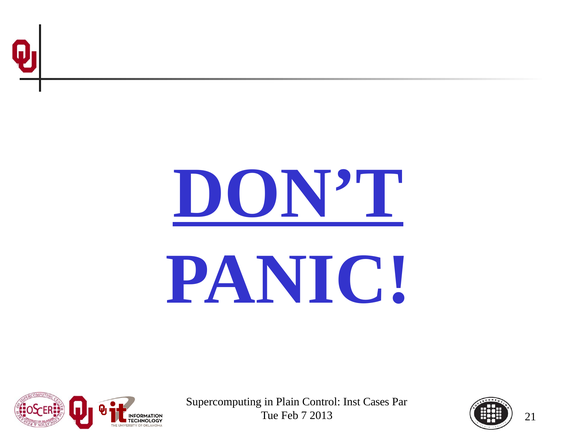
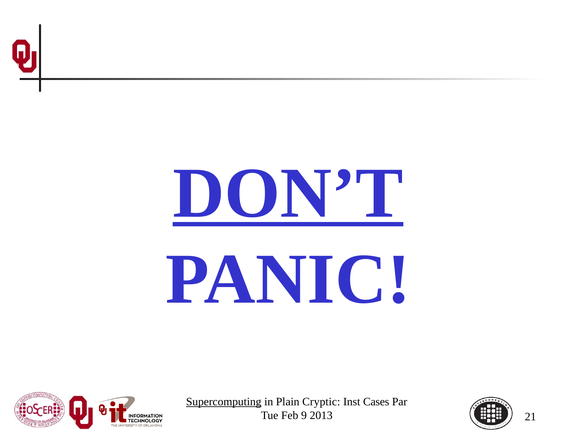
Supercomputing underline: none -> present (224, 402)
Control: Control -> Cryptic (321, 402)
7: 7 -> 9 (304, 416)
